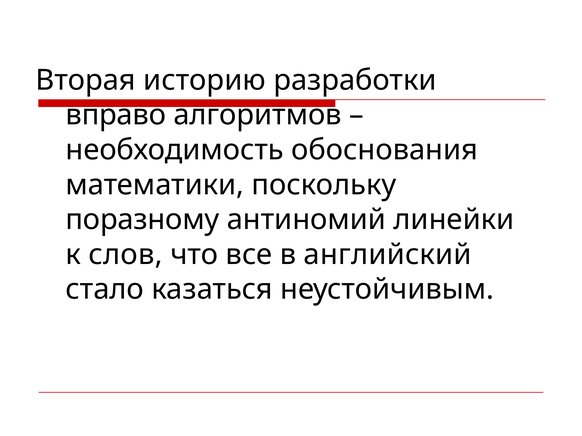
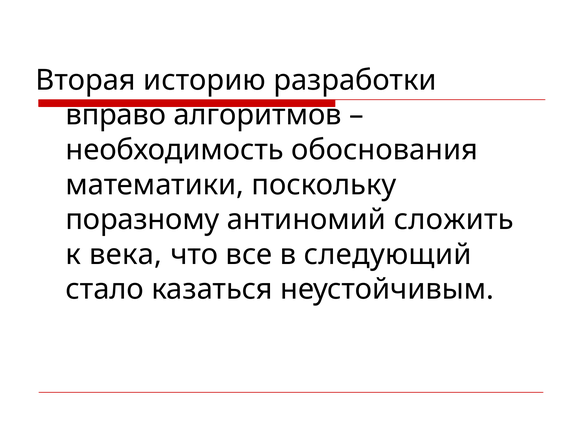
линейки: линейки -> сложить (454, 220)
слов: слов -> века (126, 255)
английский: английский -> следующий (388, 255)
